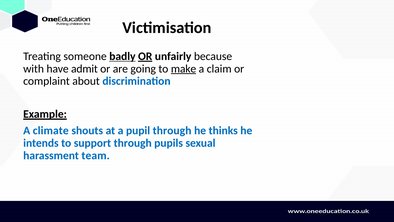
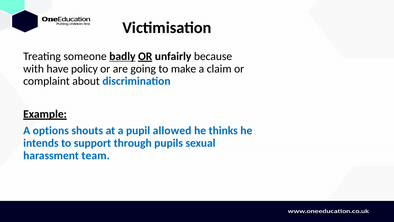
admit: admit -> policy (84, 69)
make underline: present -> none (184, 69)
climate: climate -> options (51, 130)
pupil through: through -> allowed (172, 130)
